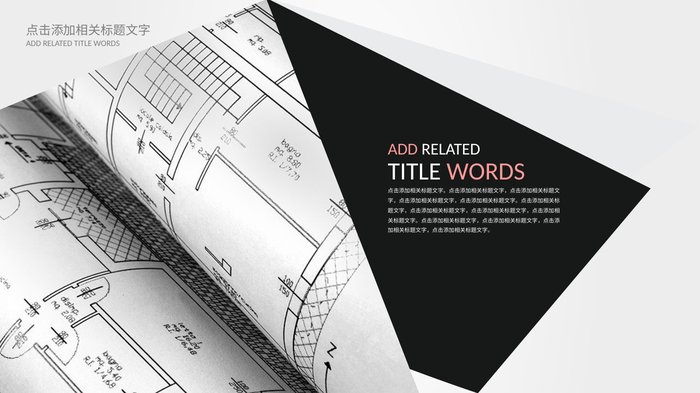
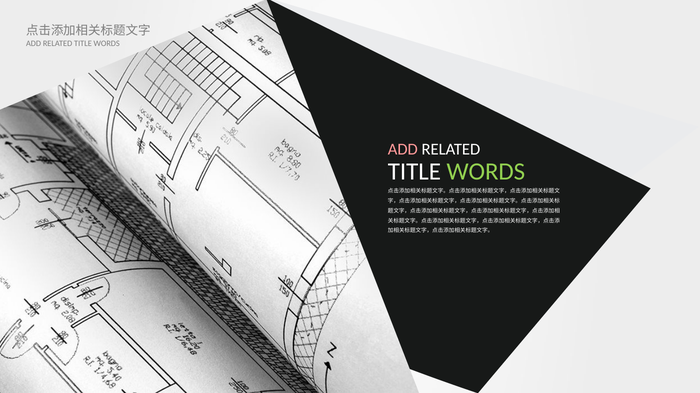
WORDS colour: pink -> light green (486, 172)
